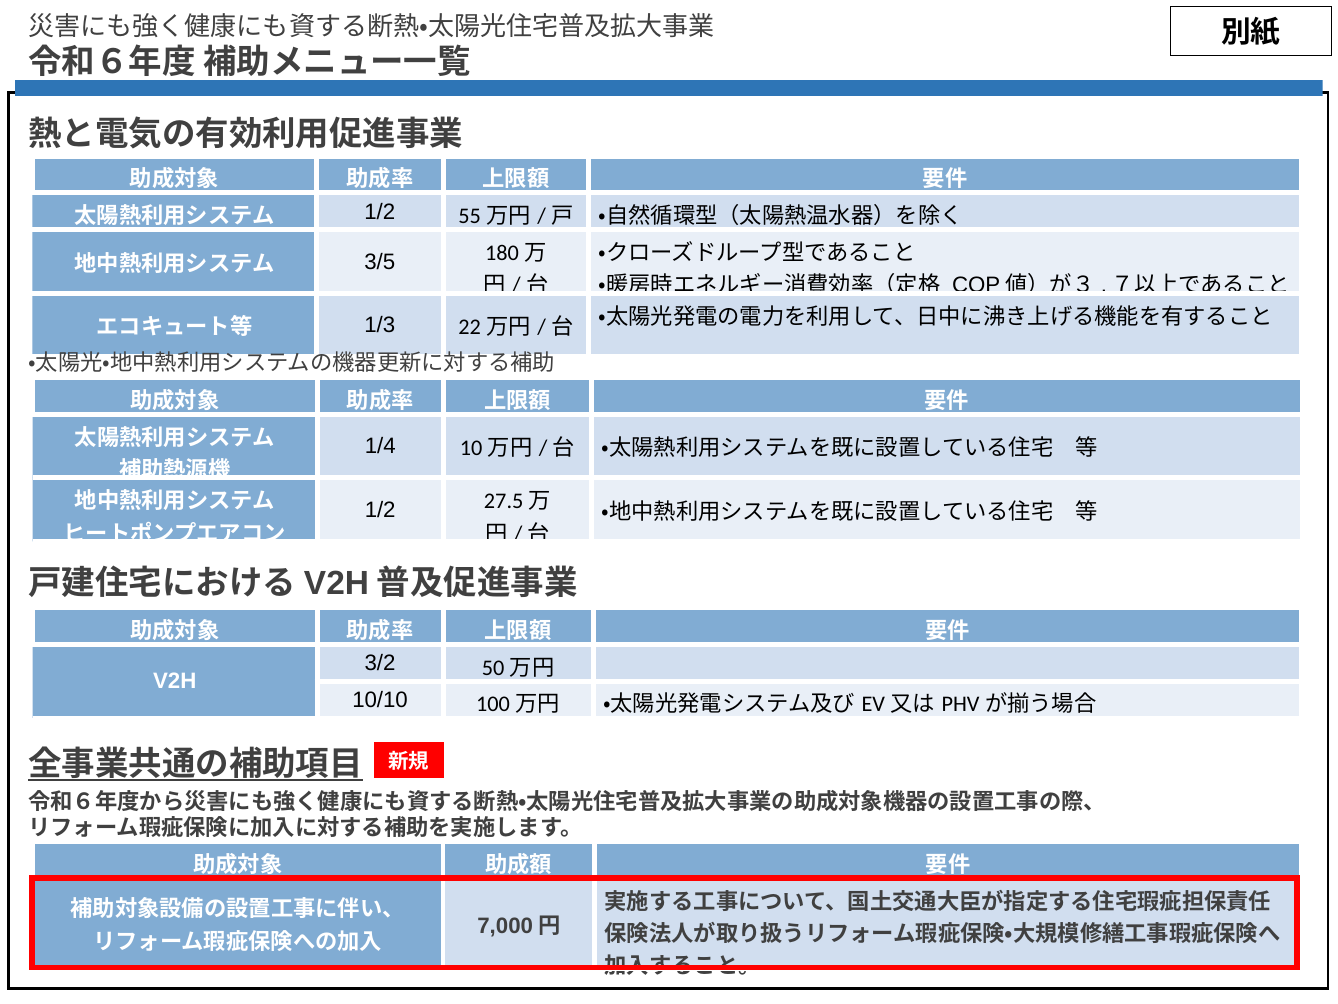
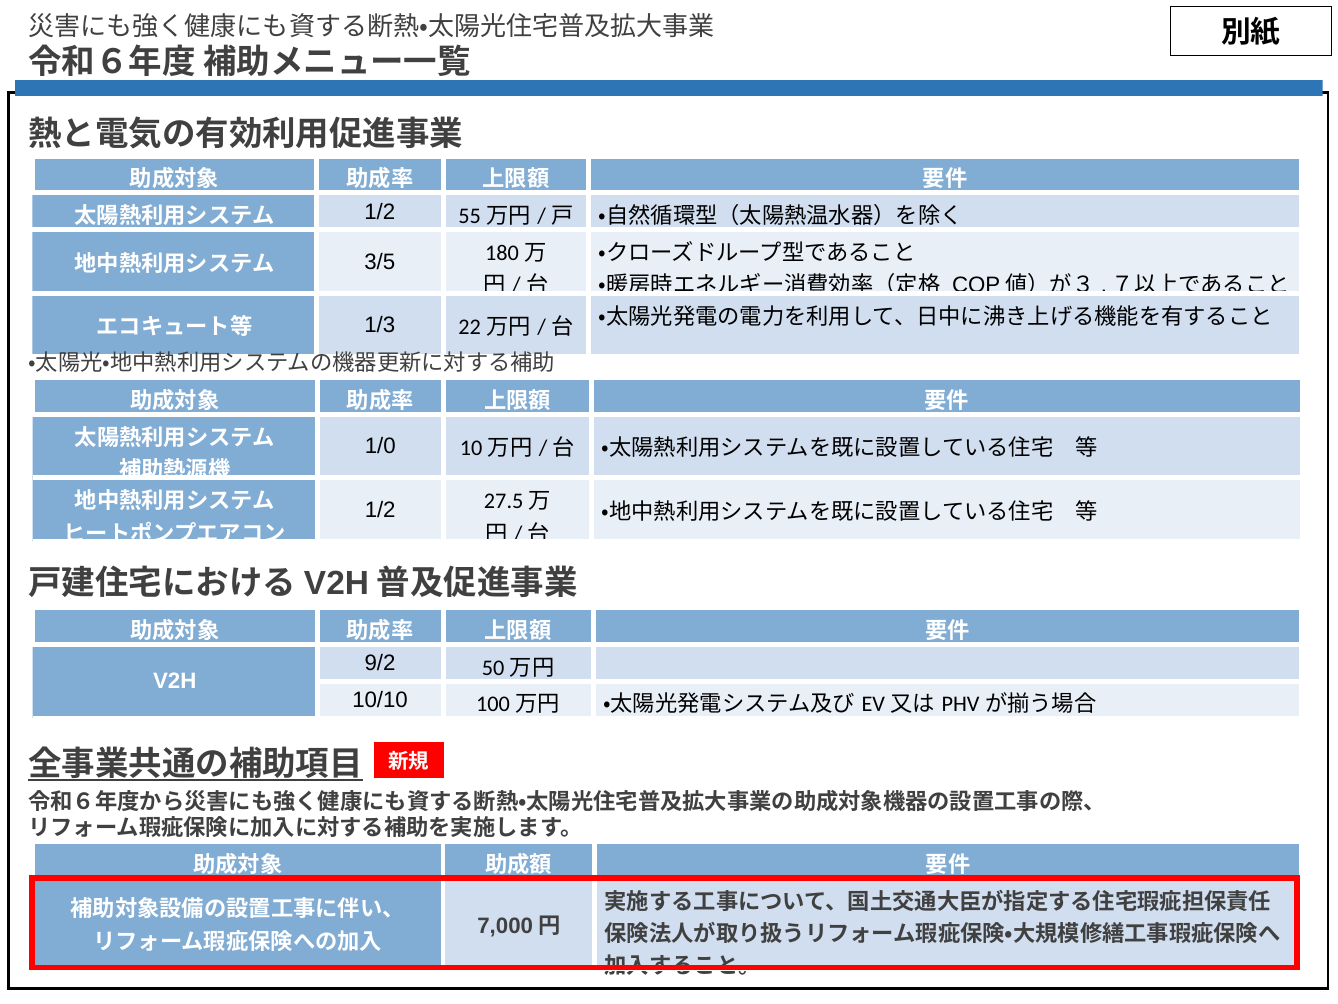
1/4: 1/4 -> 1/0 (380, 446)
3/2: 3/2 -> 9/2 (380, 663)
